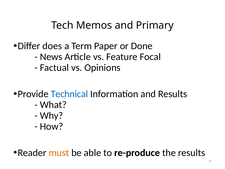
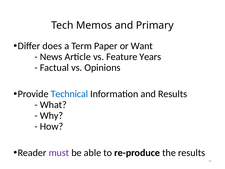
Done: Done -> Want (142, 46)
Focal: Focal -> Years (150, 57)
must colour: orange -> purple (59, 152)
